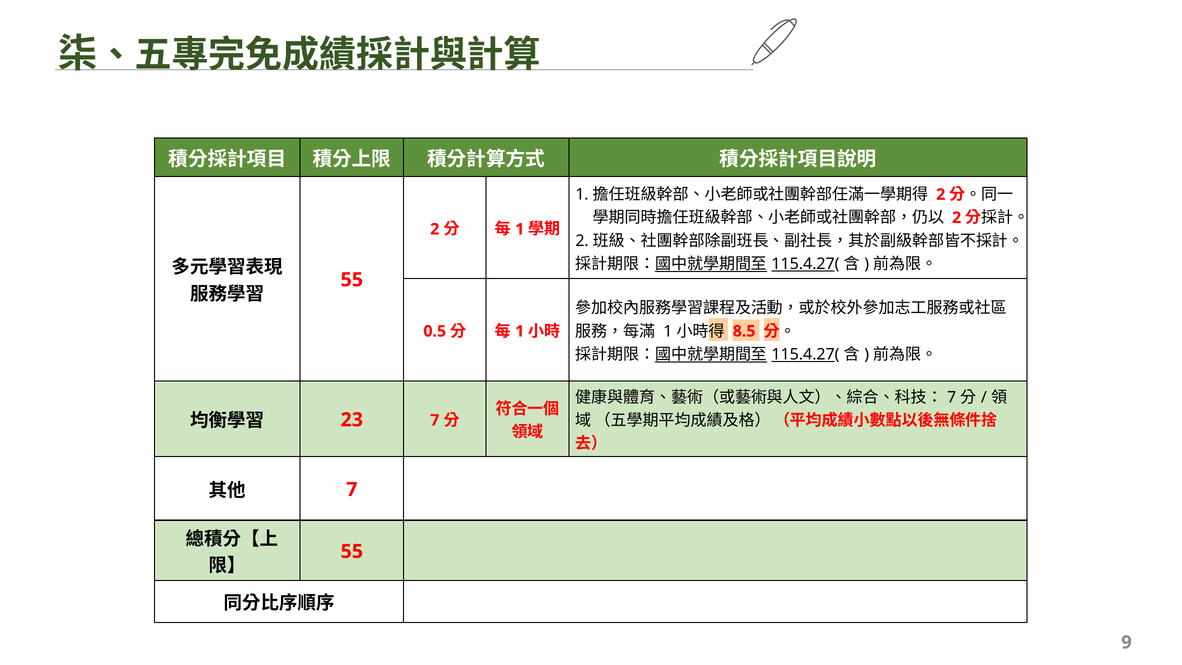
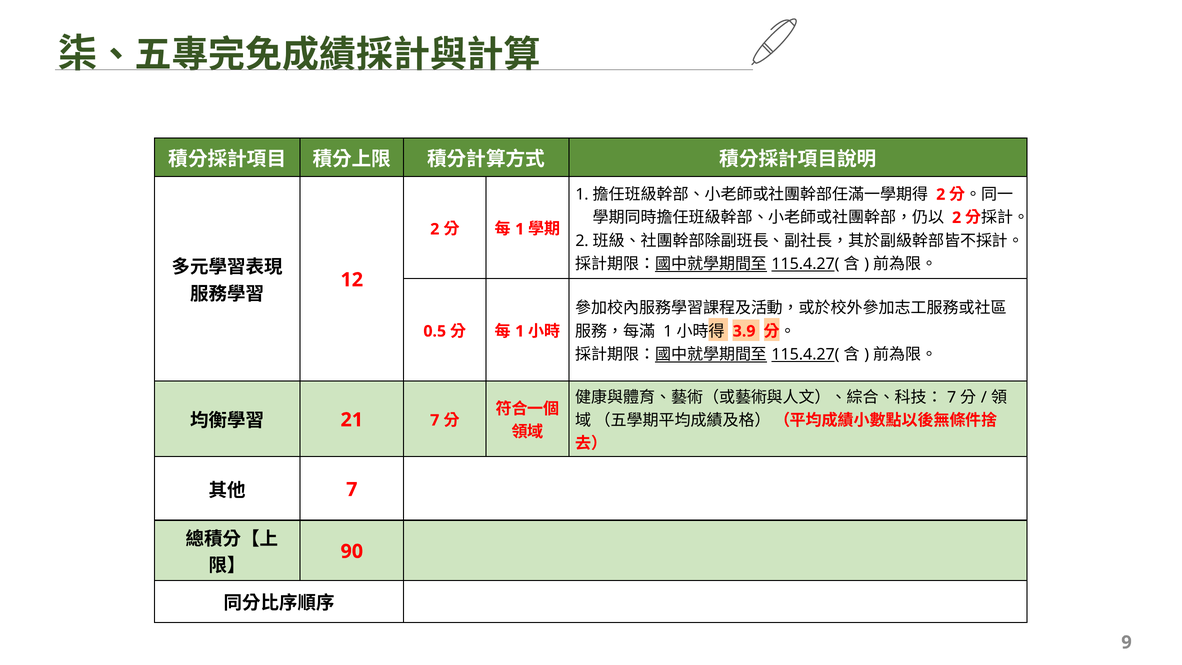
55: 55 -> 12 (352, 280)
8.5: 8.5 -> 3.9 (744, 331)
23: 23 -> 21 (352, 420)
55: 55 -> 90 (352, 551)
